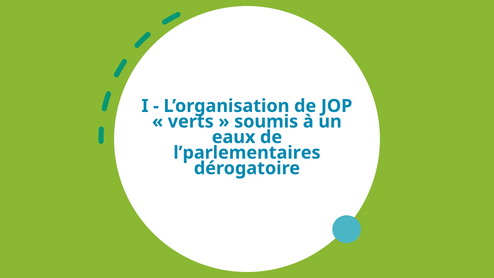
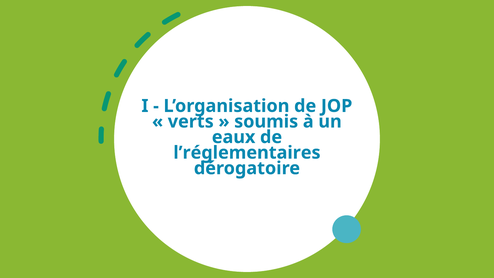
l’parlementaires: l’parlementaires -> l’réglementaires (247, 153)
